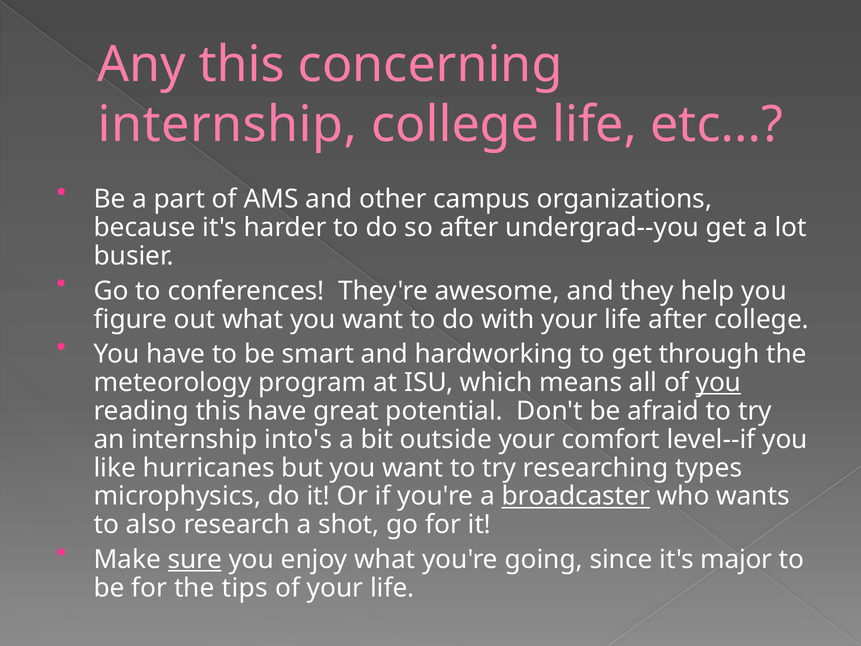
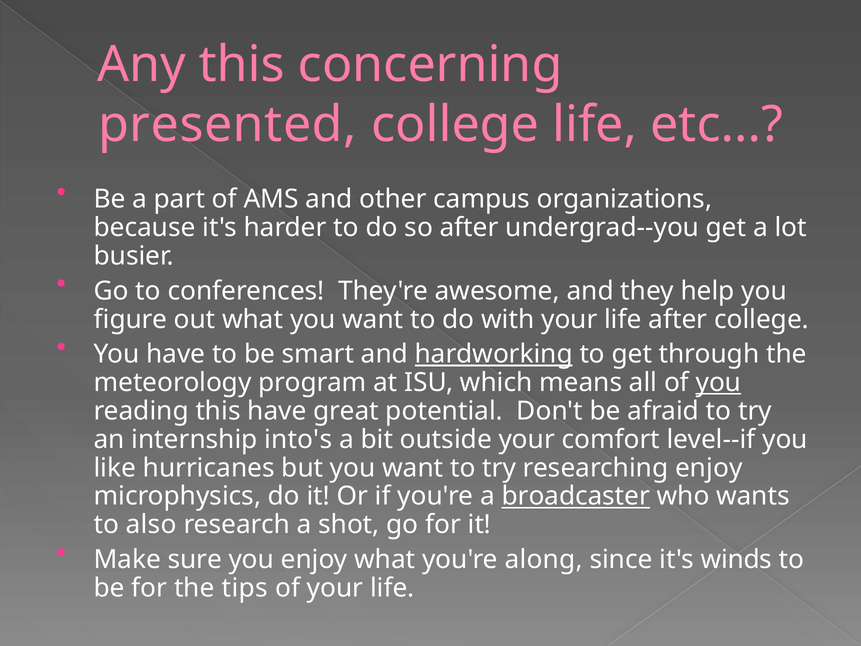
internship: internship -> presented (227, 125)
hardworking underline: none -> present (494, 354)
researching types: types -> enjoy (709, 468)
sure underline: present -> none (195, 559)
going: going -> along (544, 559)
major: major -> winds (736, 559)
